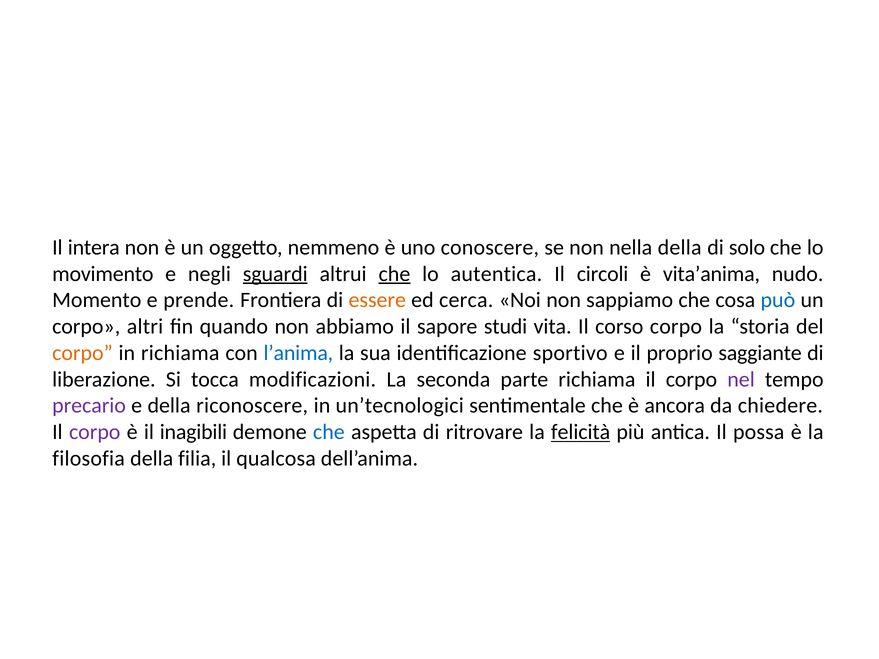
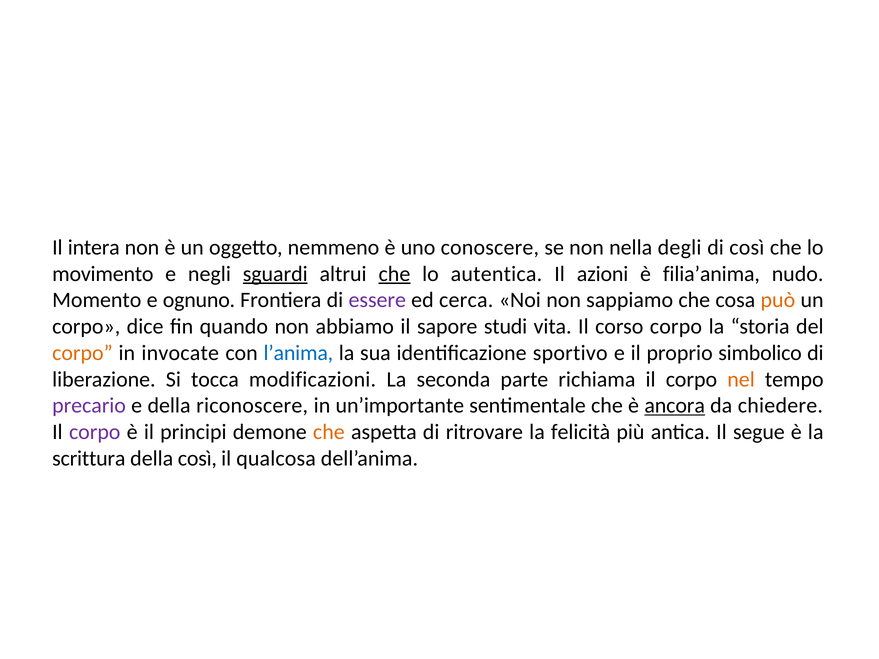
nella della: della -> degli (680, 248)
di solo: solo -> così (747, 248)
circoli: circoli -> azioni (603, 274)
vita’anima: vita’anima -> filia’anima (711, 274)
prende: prende -> ognuno (199, 300)
essere colour: orange -> purple (377, 300)
può colour: blue -> orange (778, 300)
altri: altri -> dice (145, 327)
in richiama: richiama -> invocate (180, 353)
saggiante: saggiante -> simbolico (760, 353)
nel colour: purple -> orange (741, 379)
un’tecnologici: un’tecnologici -> un’importante (400, 406)
ancora underline: none -> present (675, 406)
inagibili: inagibili -> principi (193, 432)
che colour: blue -> orange (329, 432)
felicità underline: present -> none (581, 432)
possa: possa -> segue (759, 432)
filosofia: filosofia -> scrittura (89, 459)
della filia: filia -> così (197, 459)
